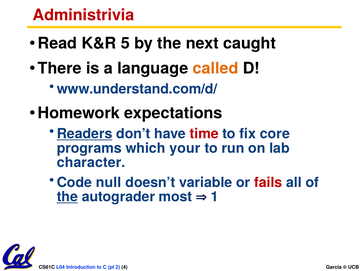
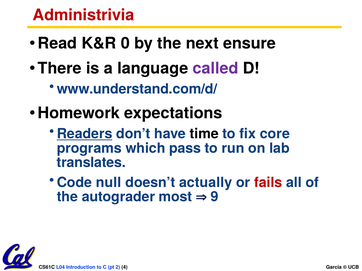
5: 5 -> 0 (125, 43)
caught: caught -> ensure (250, 43)
called colour: orange -> purple (216, 68)
time colour: red -> black (204, 134)
your: your -> pass (185, 148)
character: character -> translates (91, 163)
variable: variable -> actually (206, 183)
the underline: present -> none (67, 197)
1: 1 -> 9 (215, 197)
